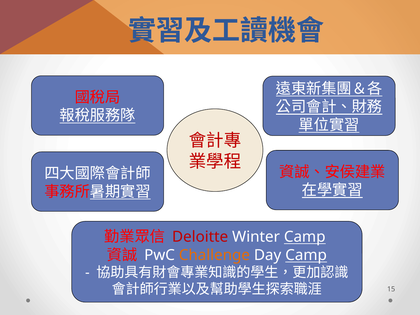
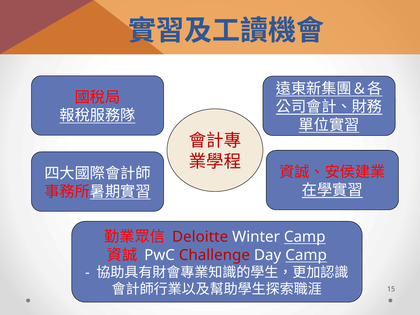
Challenge colour: orange -> red (214, 255)
